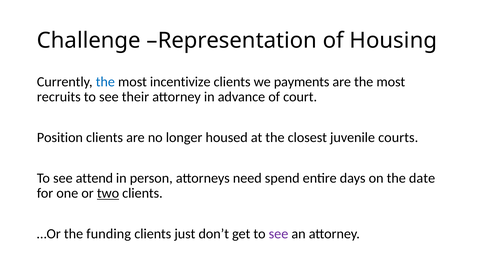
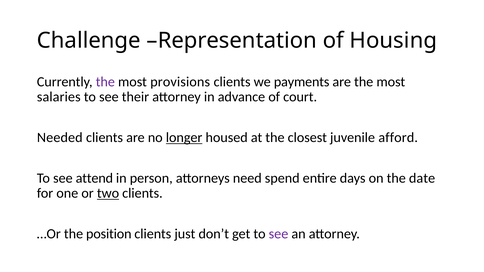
the colour: blue -> purple (105, 82)
incentivize: incentivize -> provisions (180, 82)
recruits: recruits -> salaries (59, 97)
Position: Position -> Needed (60, 138)
longer underline: none -> present (184, 138)
courts: courts -> afford (398, 138)
funding: funding -> position (109, 234)
